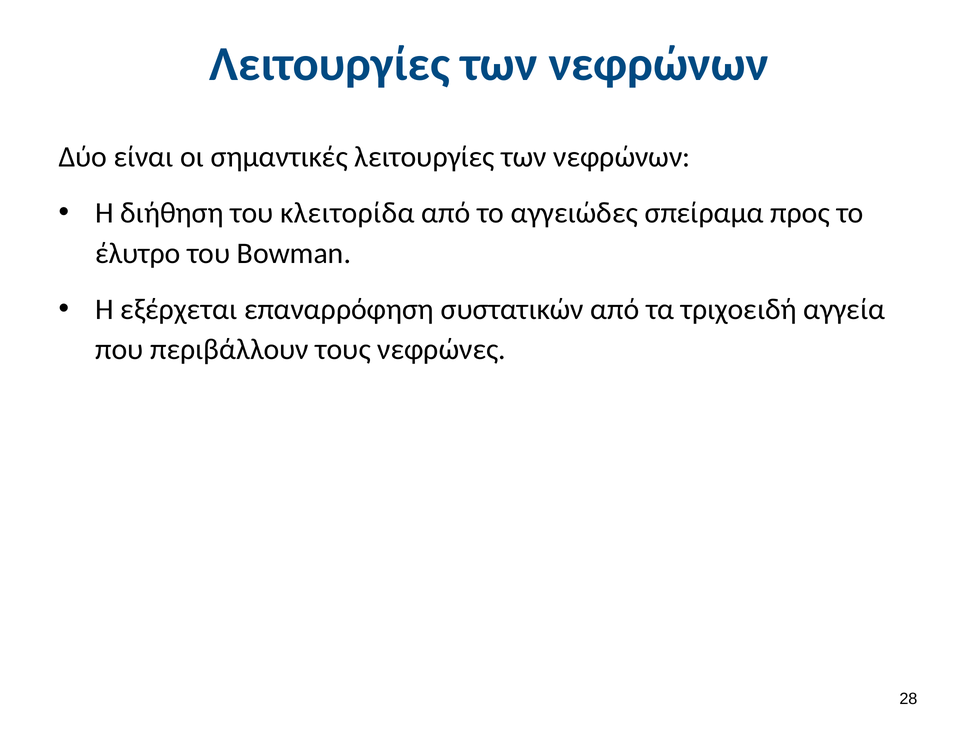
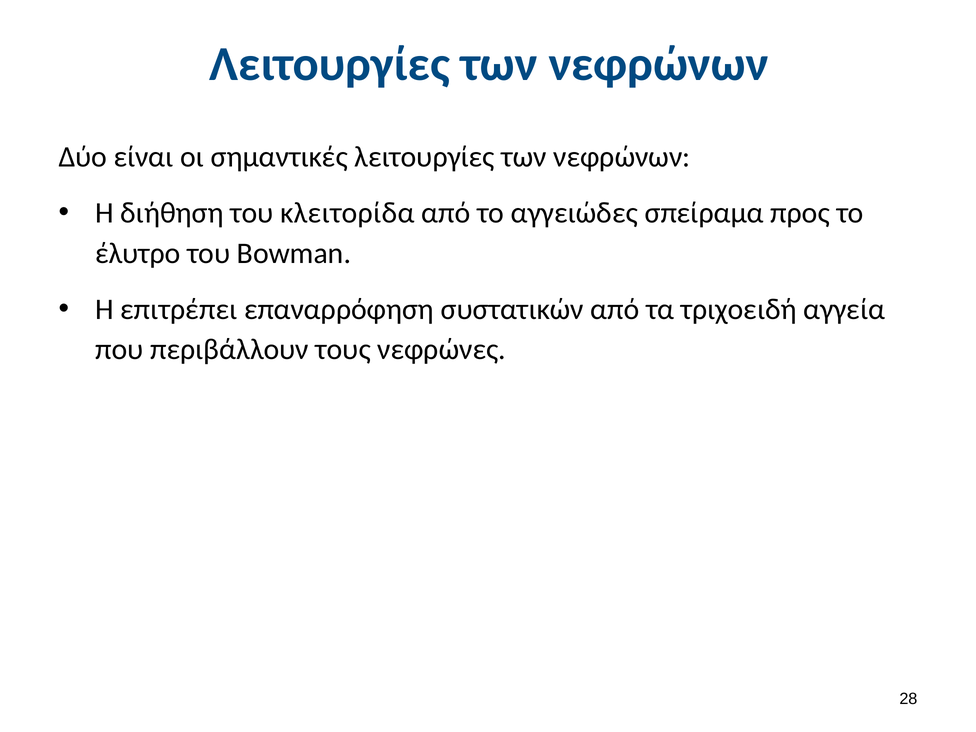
εξέρχεται: εξέρχεται -> επιτρέπει (179, 309)
